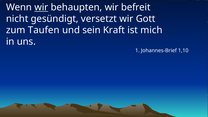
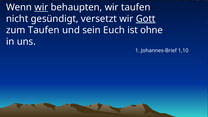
wir befreit: befreit -> taufen (136, 7)
Gott underline: none -> present (146, 19)
Kraft: Kraft -> Euch (114, 30)
mich: mich -> ohne (152, 30)
